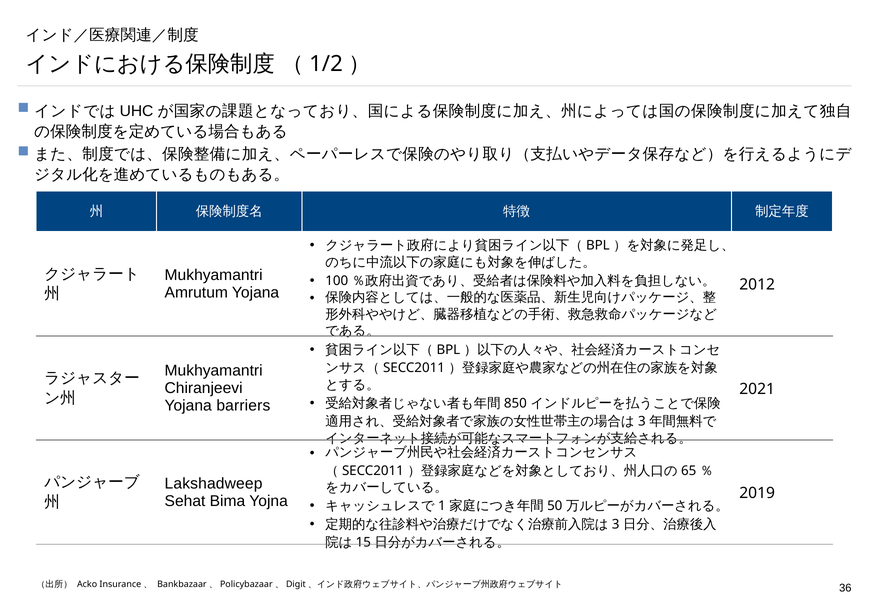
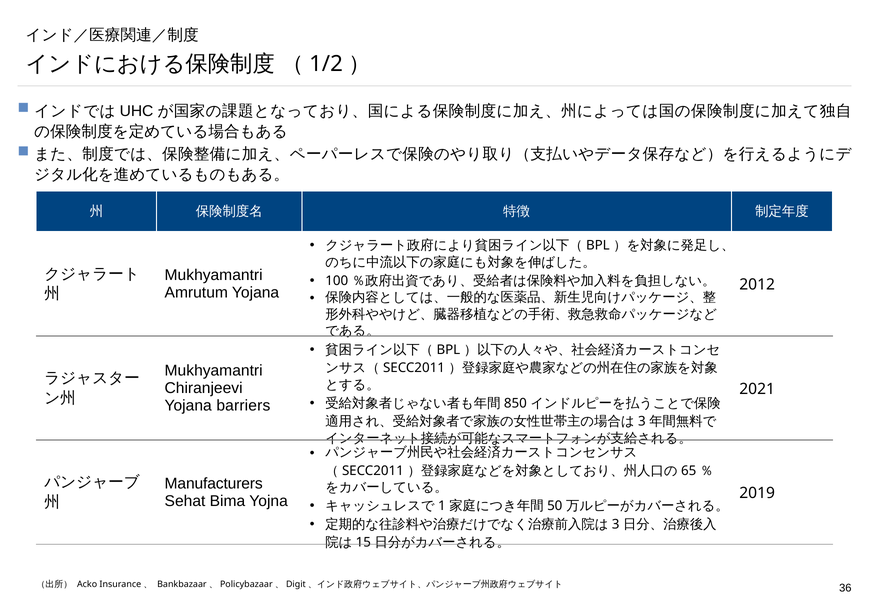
Lakshadweep: Lakshadweep -> Manufacturers (214, 484)
